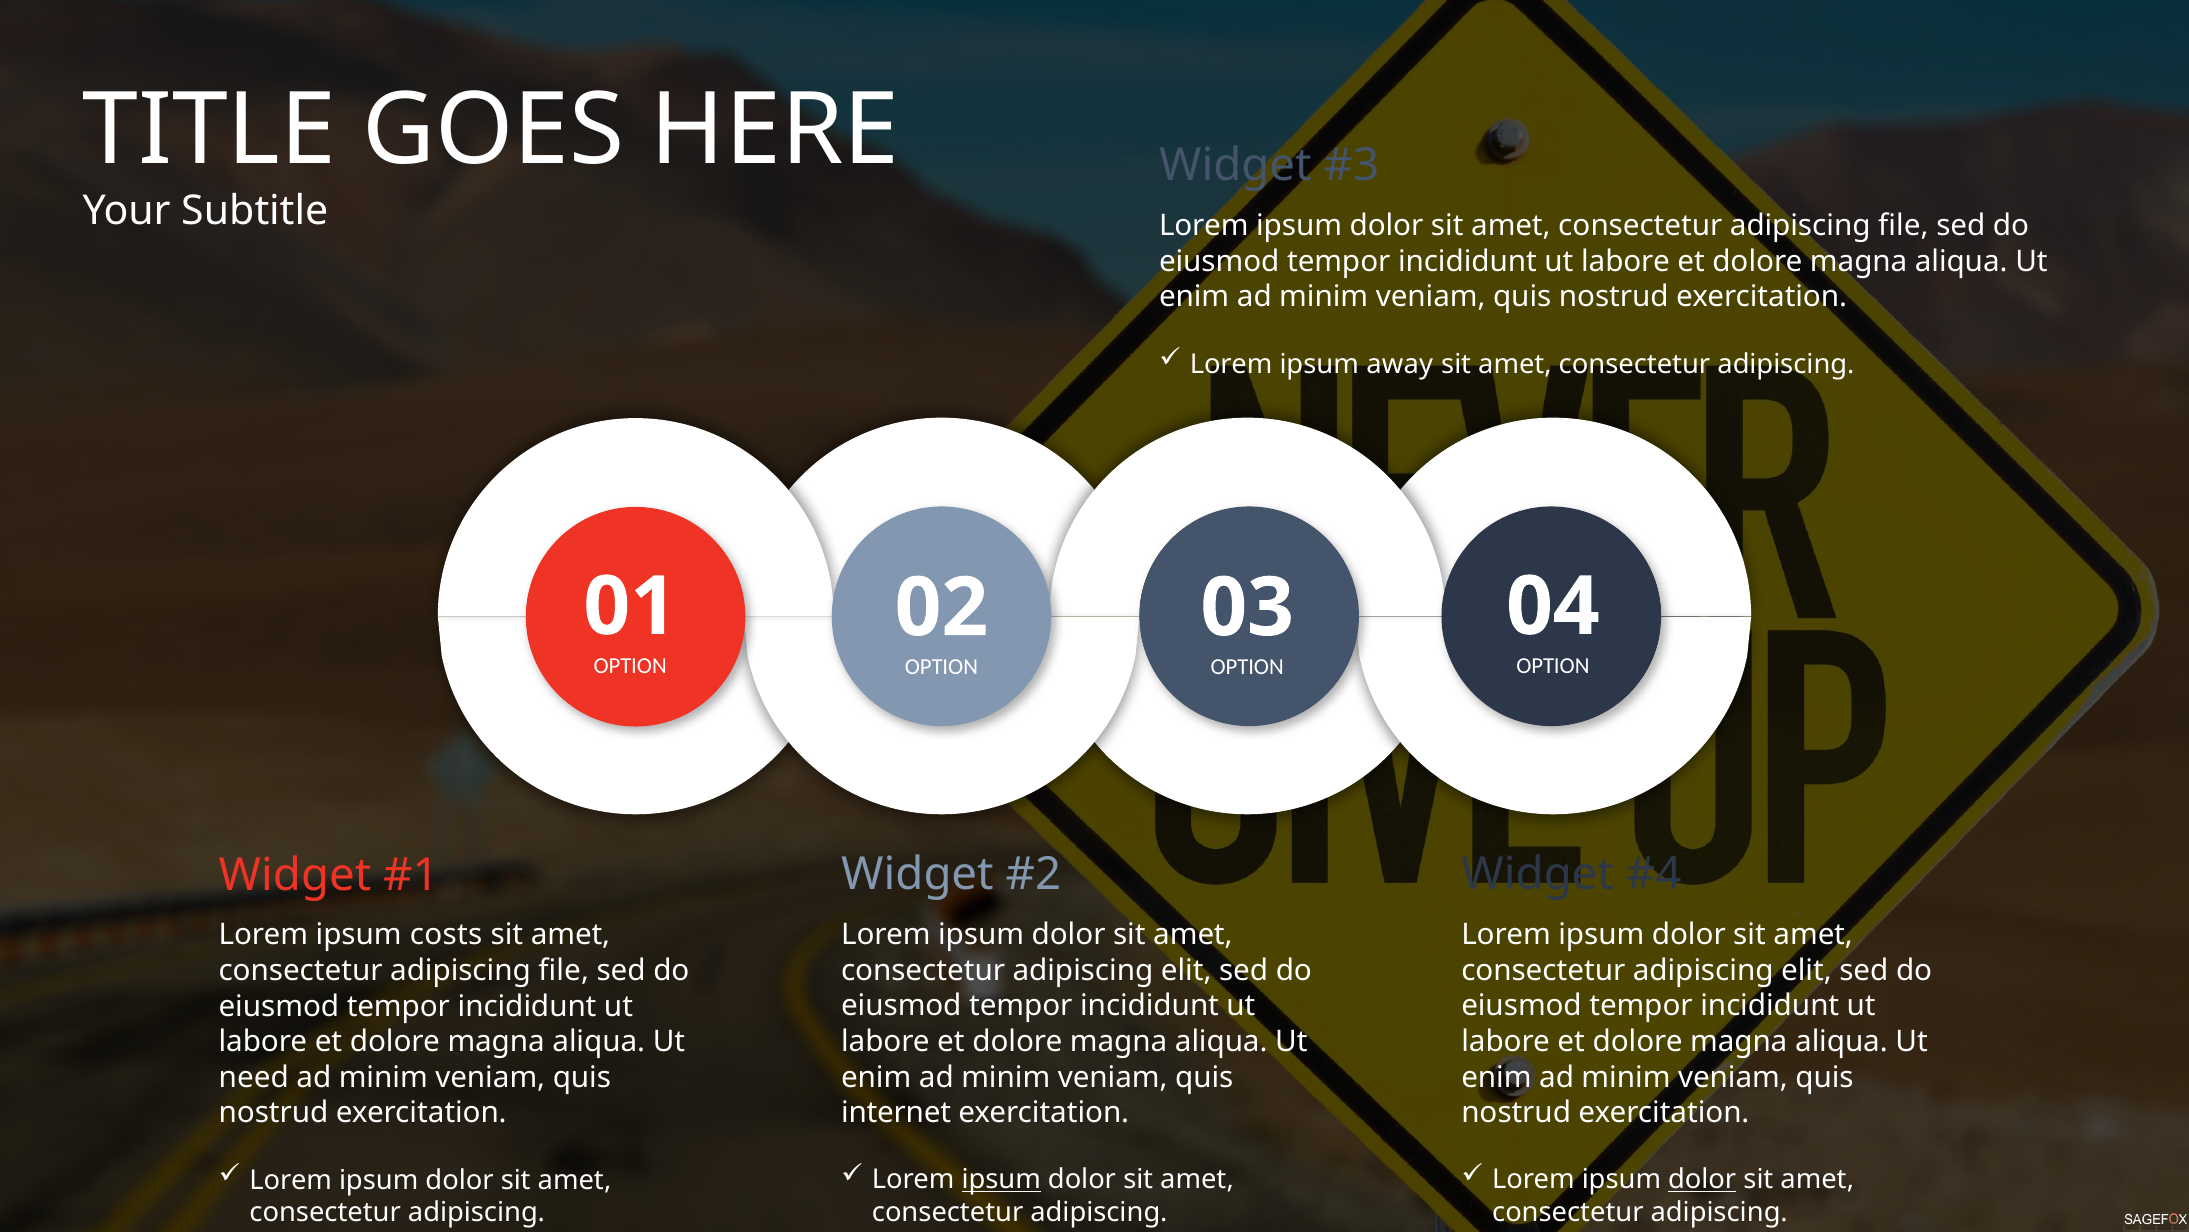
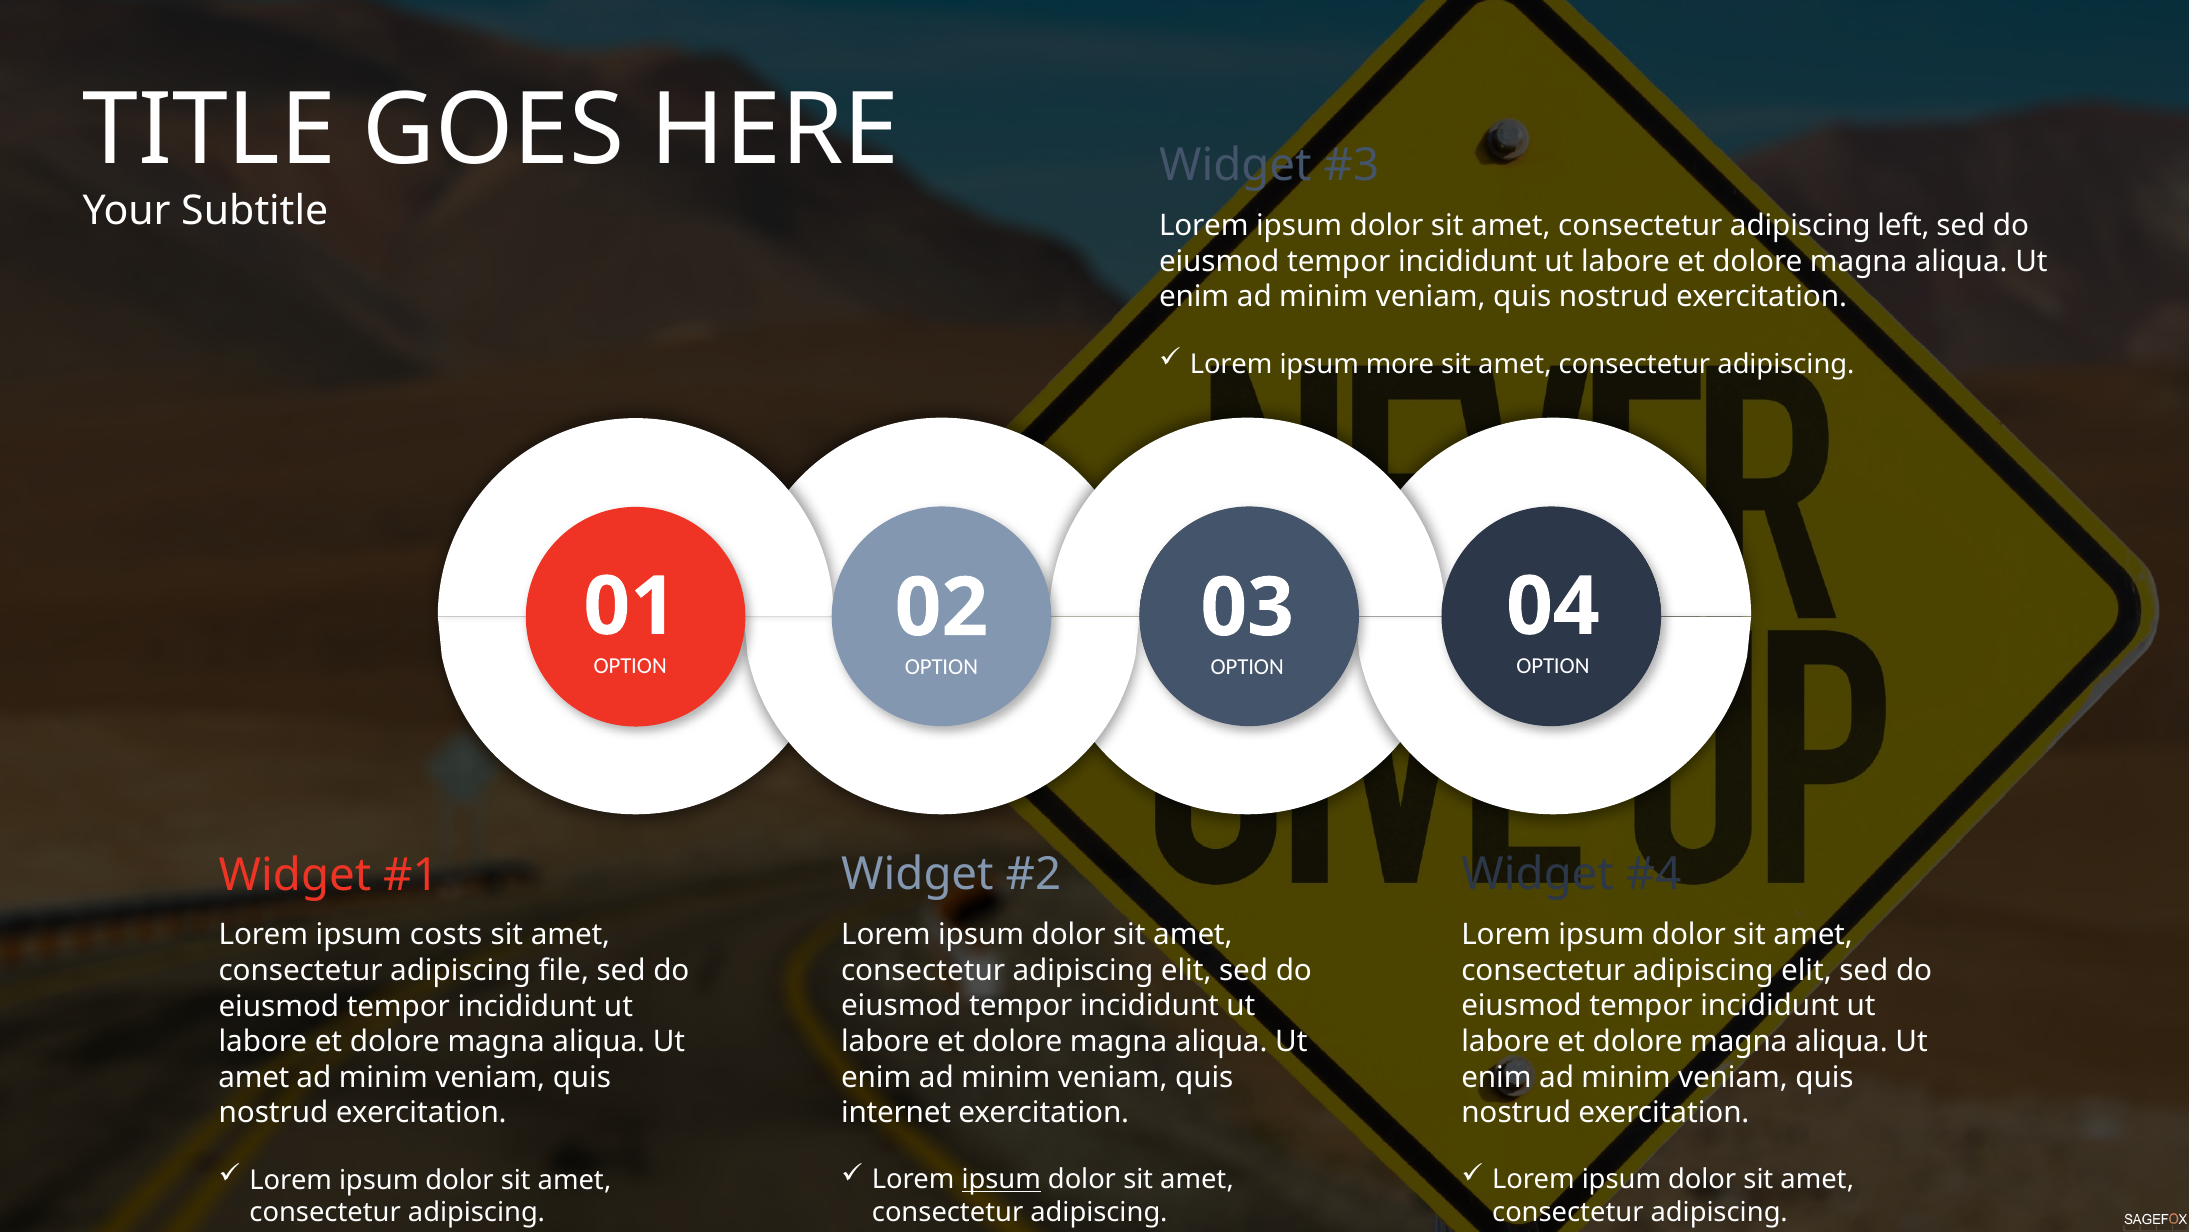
file: file -> left (1904, 226)
away: away -> more (1400, 364)
need: need -> amet (254, 1077)
dolor underline: present -> none (1702, 1179)
